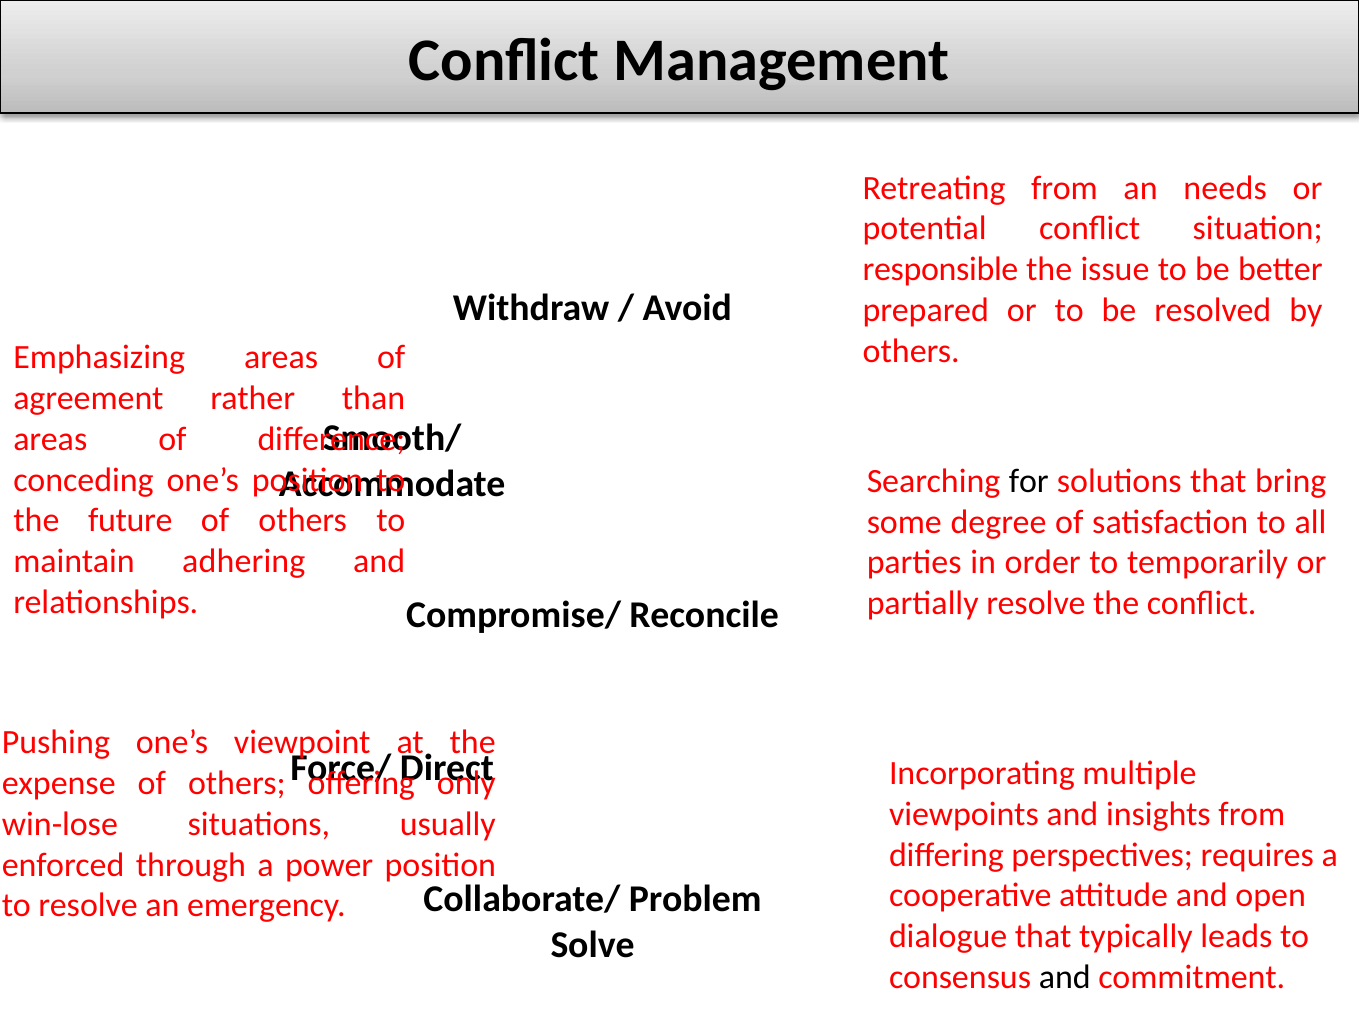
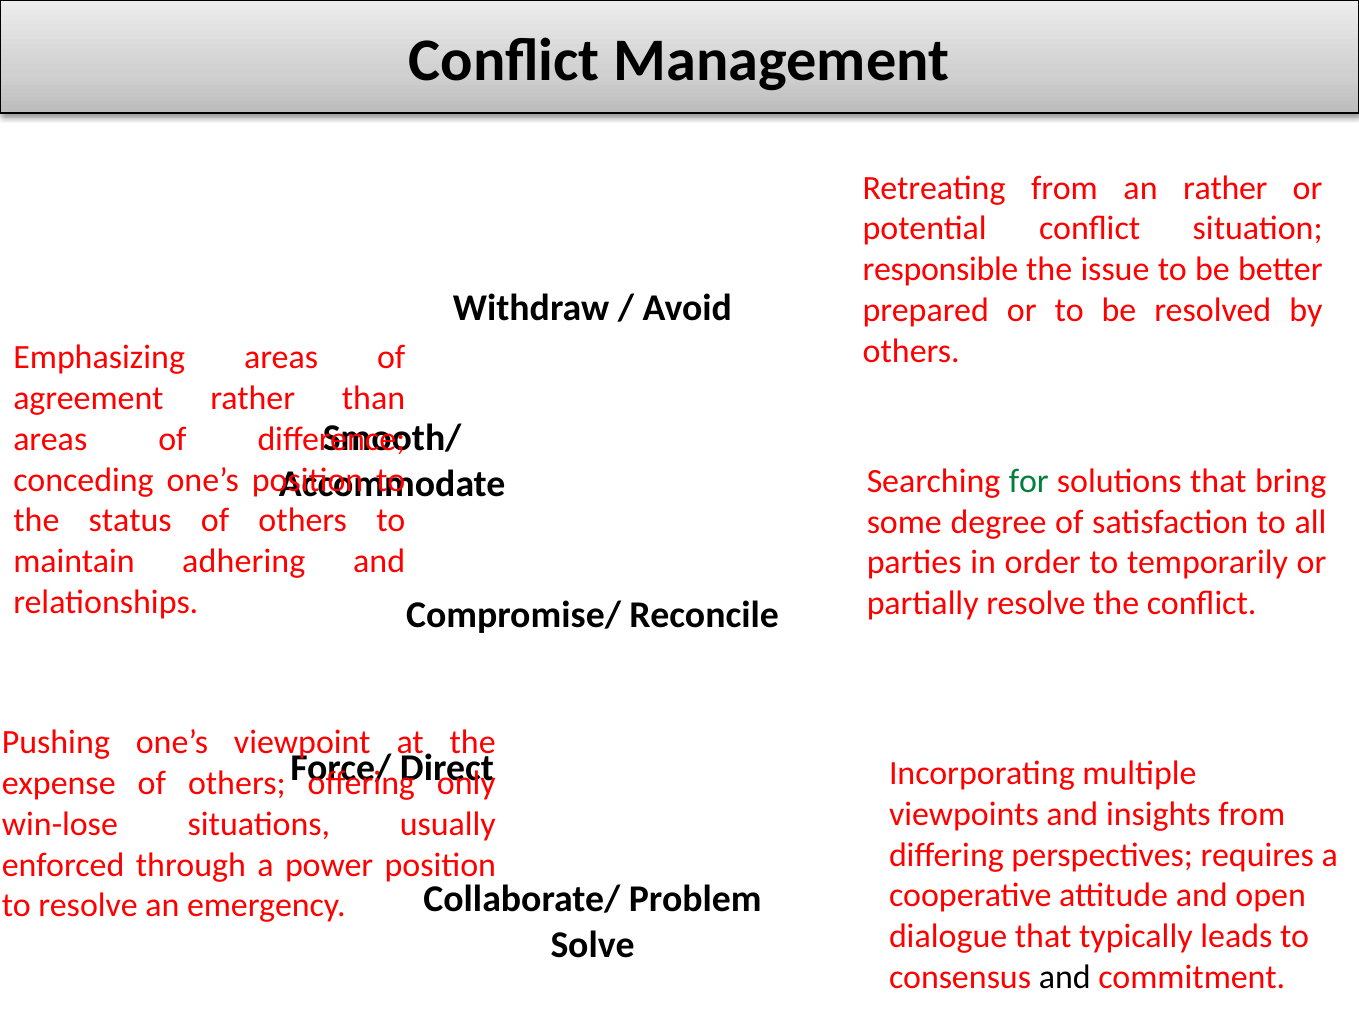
an needs: needs -> rather (1225, 188)
for colour: black -> green (1029, 481)
future: future -> status (130, 521)
